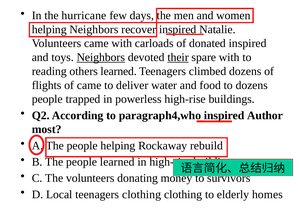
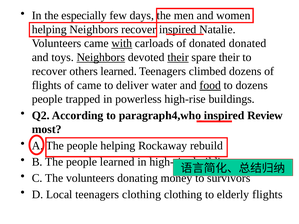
hurricane: hurricane -> especially (84, 15)
with underline: none -> present (122, 43)
donated inspired: inspired -> donated (248, 43)
spare with: with -> their (229, 57)
reading: reading -> recover (49, 71)
food underline: none -> present (210, 85)
Author: Author -> Review (265, 116)
elderly homes: homes -> flights (267, 195)
